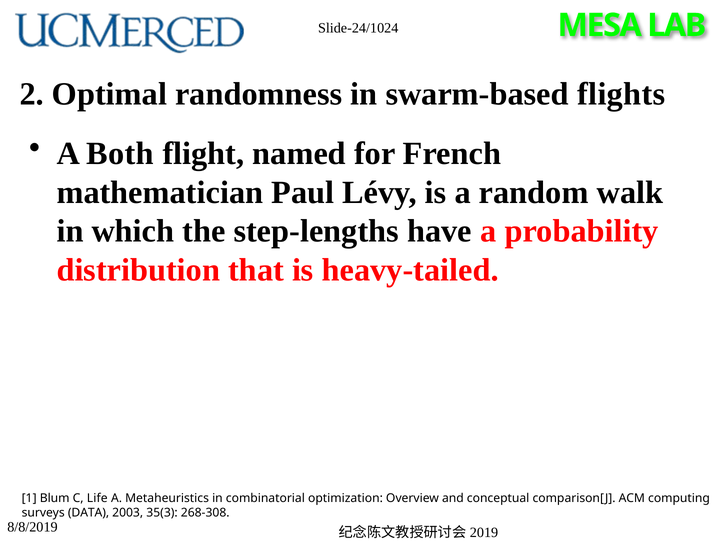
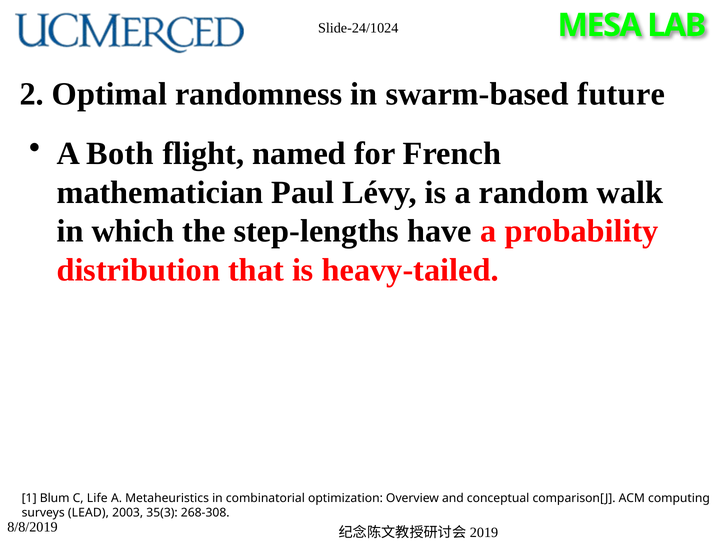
flights: flights -> future (621, 94)
DATA: DATA -> LEAD (88, 513)
